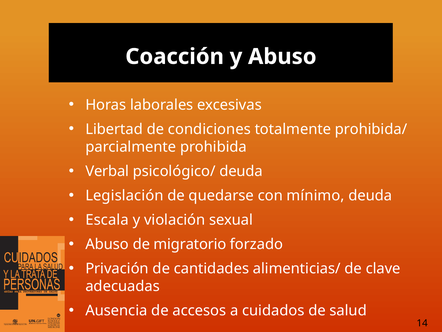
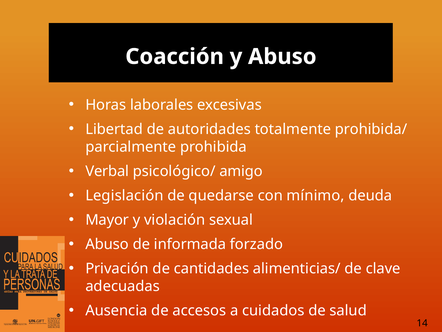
condiciones: condiciones -> autoridades (209, 129)
psicológico/ deuda: deuda -> amigo (241, 171)
Escala: Escala -> Mayor (107, 220)
migratorio: migratorio -> informada (190, 244)
